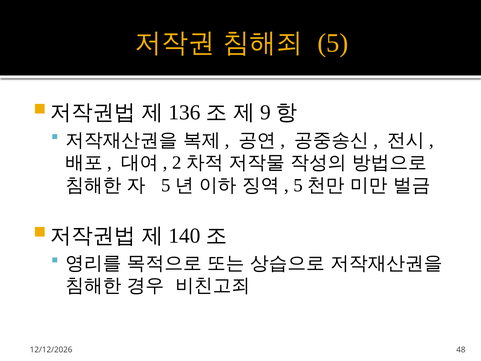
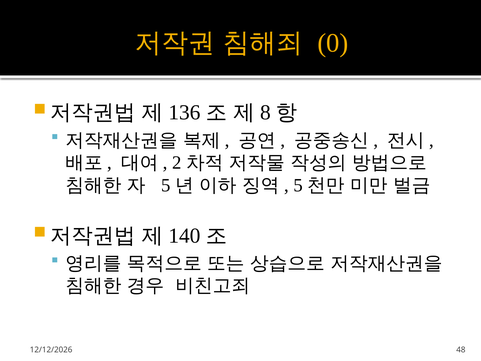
5: 5 -> 0 (333, 43)
9: 9 -> 8 (265, 113)
